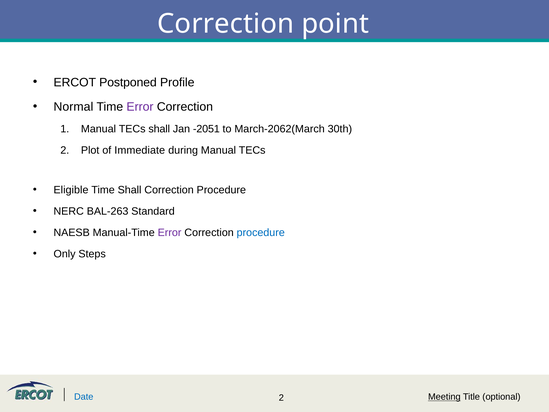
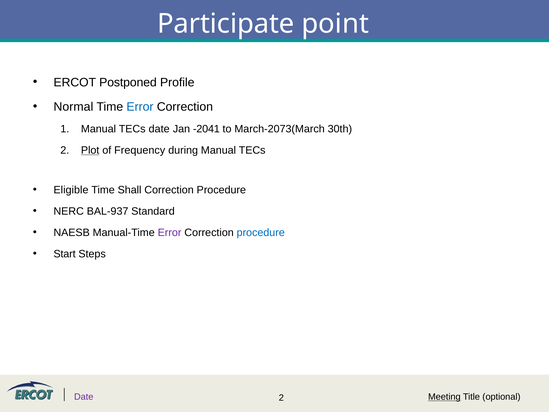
Correction: Correction -> Participate (226, 24)
Error colour: purple -> blue (140, 107)
TECs shall: shall -> date (159, 129)
-2051: -2051 -> -2041 (206, 129)
March-2062(March: March-2062(March -> March-2073(March (280, 129)
Plot underline: none -> present (90, 150)
Immediate: Immediate -> Frequency (140, 150)
BAL-263: BAL-263 -> BAL-937 (108, 211)
Only: Only -> Start (65, 254)
Date colour: blue -> purple (84, 397)
